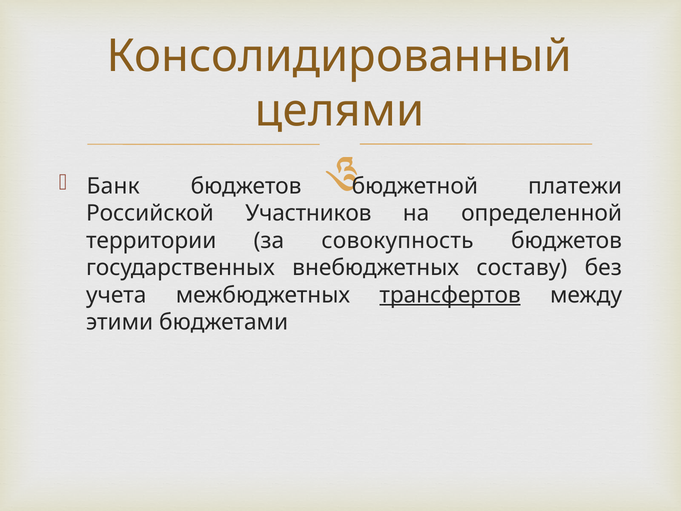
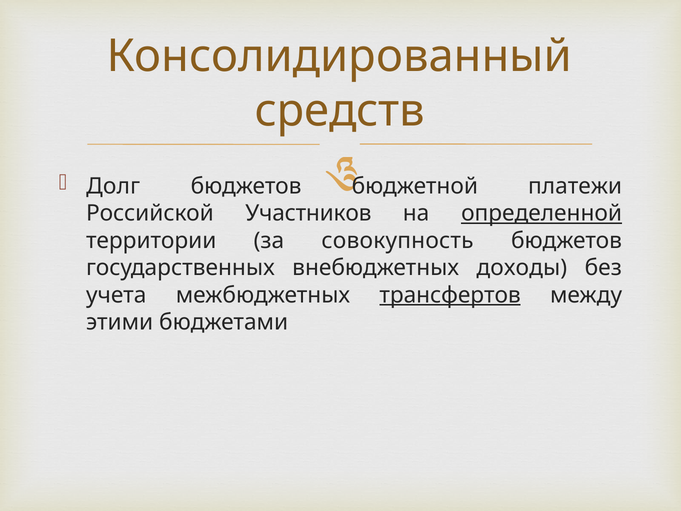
целями: целями -> средств (340, 110)
Банк: Банк -> Долг (113, 186)
определенной underline: none -> present (542, 213)
составу: составу -> доходы (522, 268)
